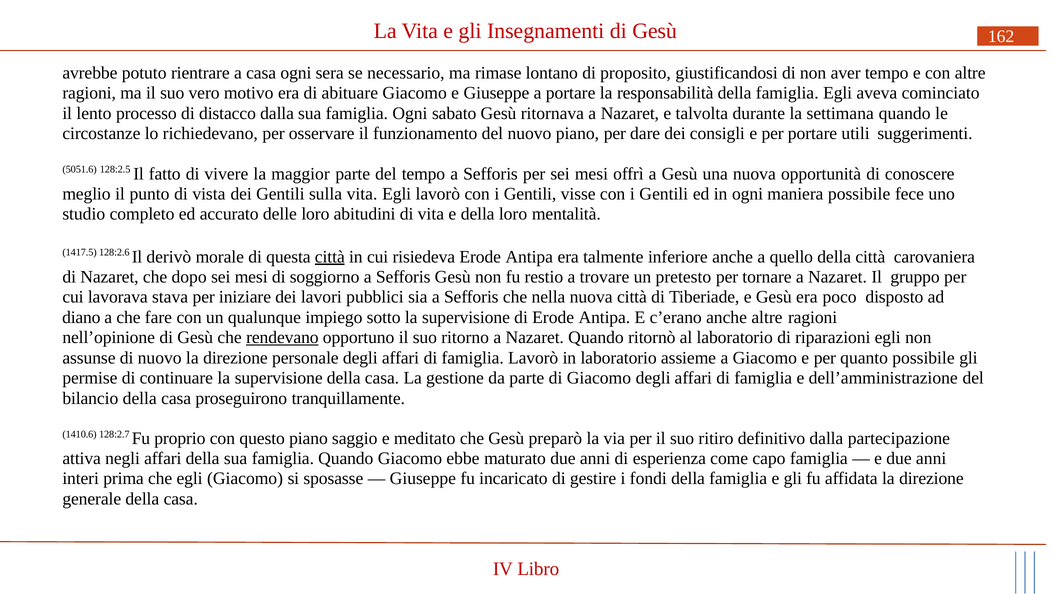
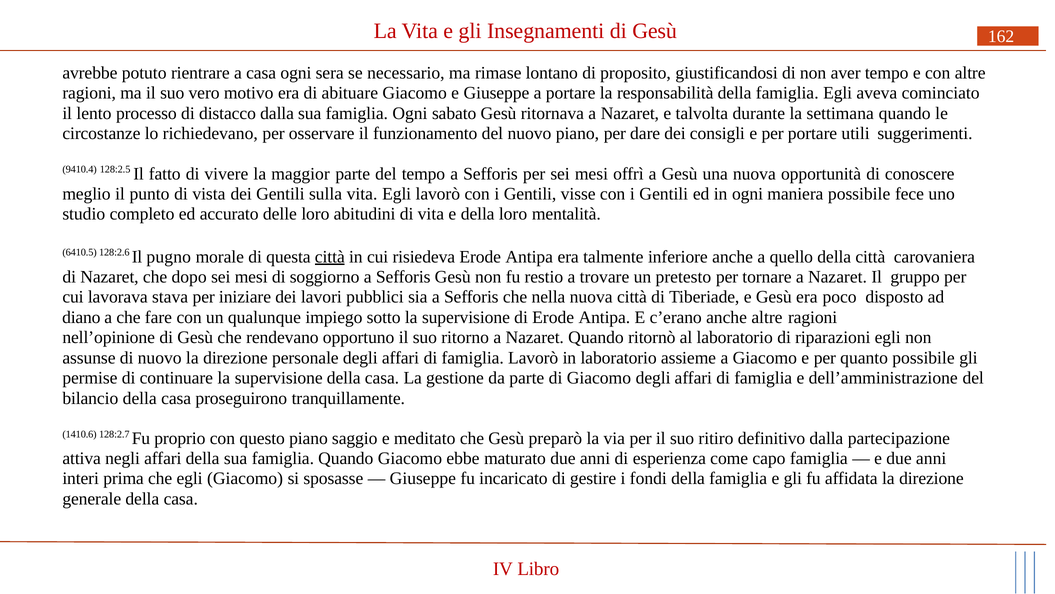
5051.6: 5051.6 -> 9410.4 (80, 170)
1417.5: 1417.5 -> 6410.5 (80, 253)
derivò: derivò -> pugno (169, 257)
rendevano underline: present -> none (282, 338)
